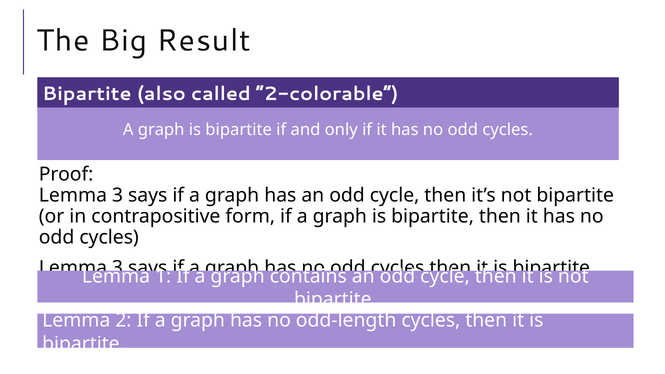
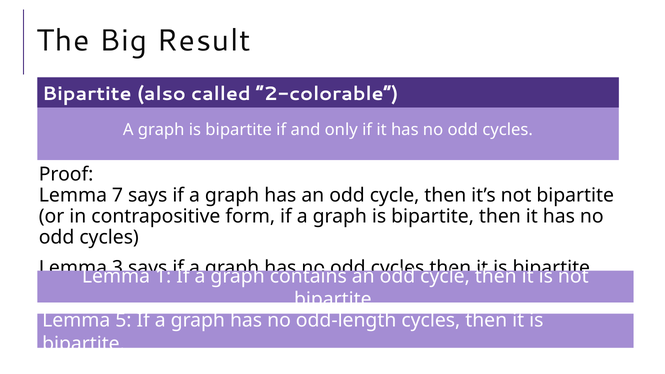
3: 3 -> 7 (118, 195)
2: 2 -> 5 (123, 321)
